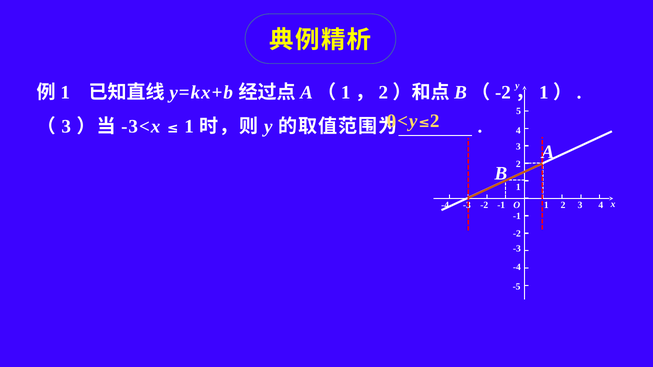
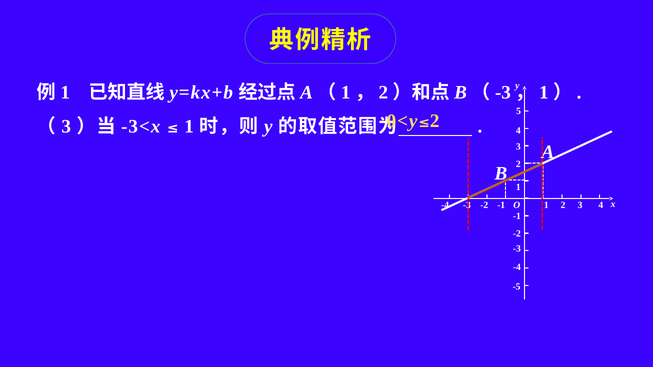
-2: -2 -> -3 (503, 92)
